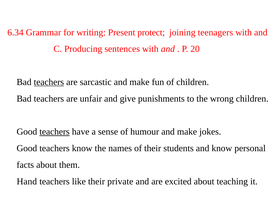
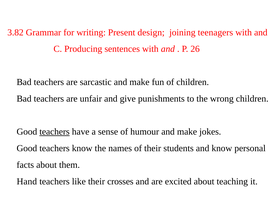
6.34: 6.34 -> 3.82 (15, 32)
protect: protect -> design (151, 32)
20: 20 -> 26 (195, 49)
teachers underline: present -> none (49, 82)
private: private -> crosses (120, 182)
